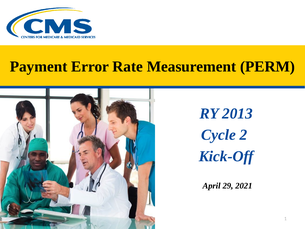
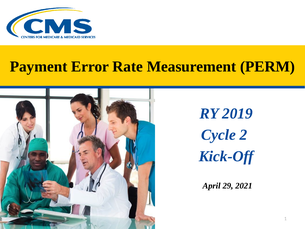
2013: 2013 -> 2019 (237, 113)
